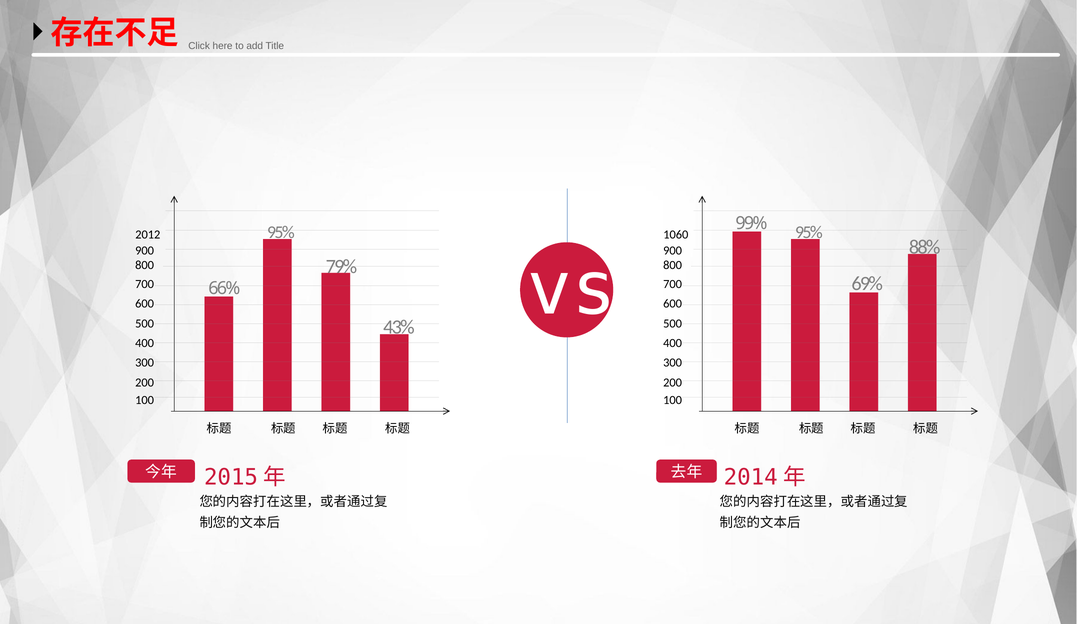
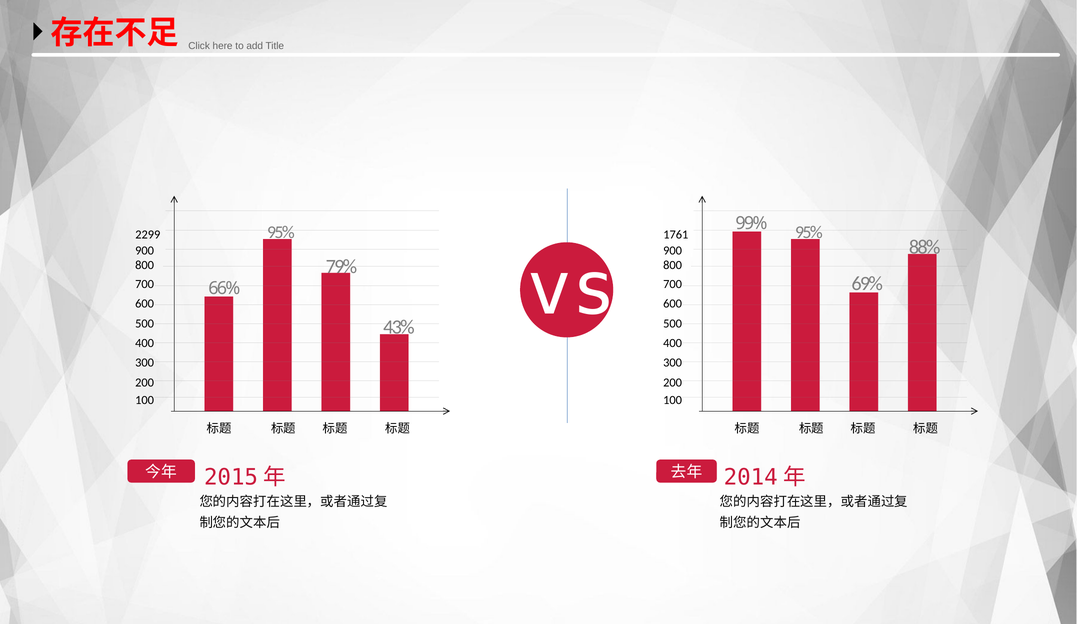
2012: 2012 -> 2299 (148, 235)
1060: 1060 -> 1761 (676, 235)
